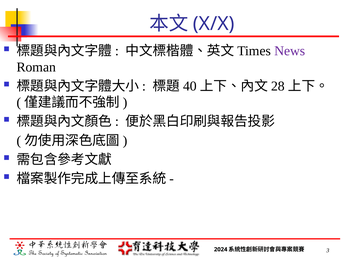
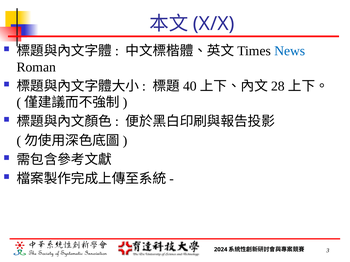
News colour: purple -> blue (290, 51)
